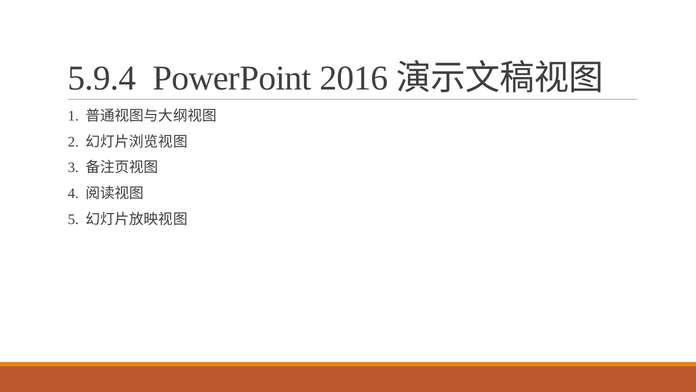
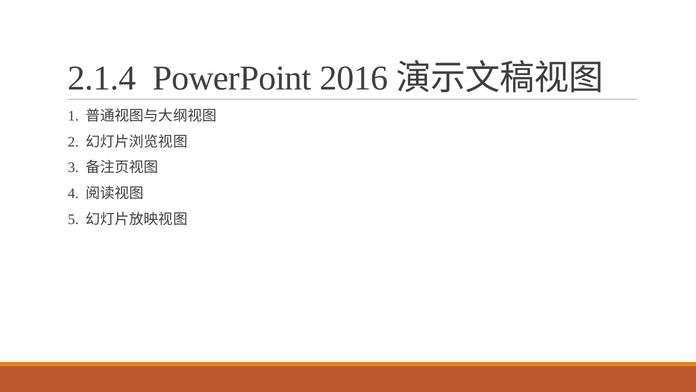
5.9.4: 5.9.4 -> 2.1.4 (102, 78)
